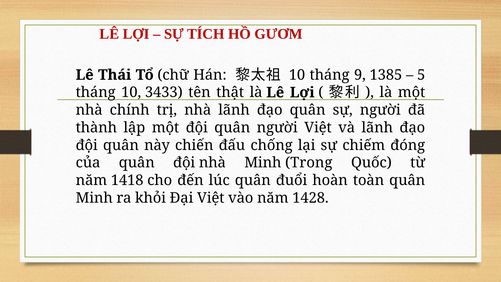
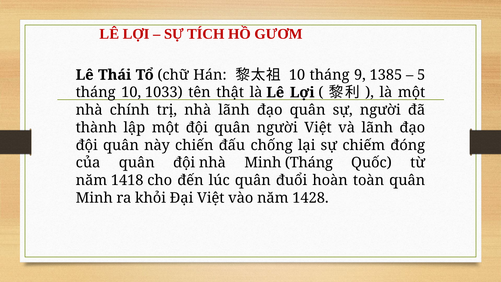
3433: 3433 -> 1033 (164, 92)
Minh Trong: Trong -> Tháng (309, 163)
